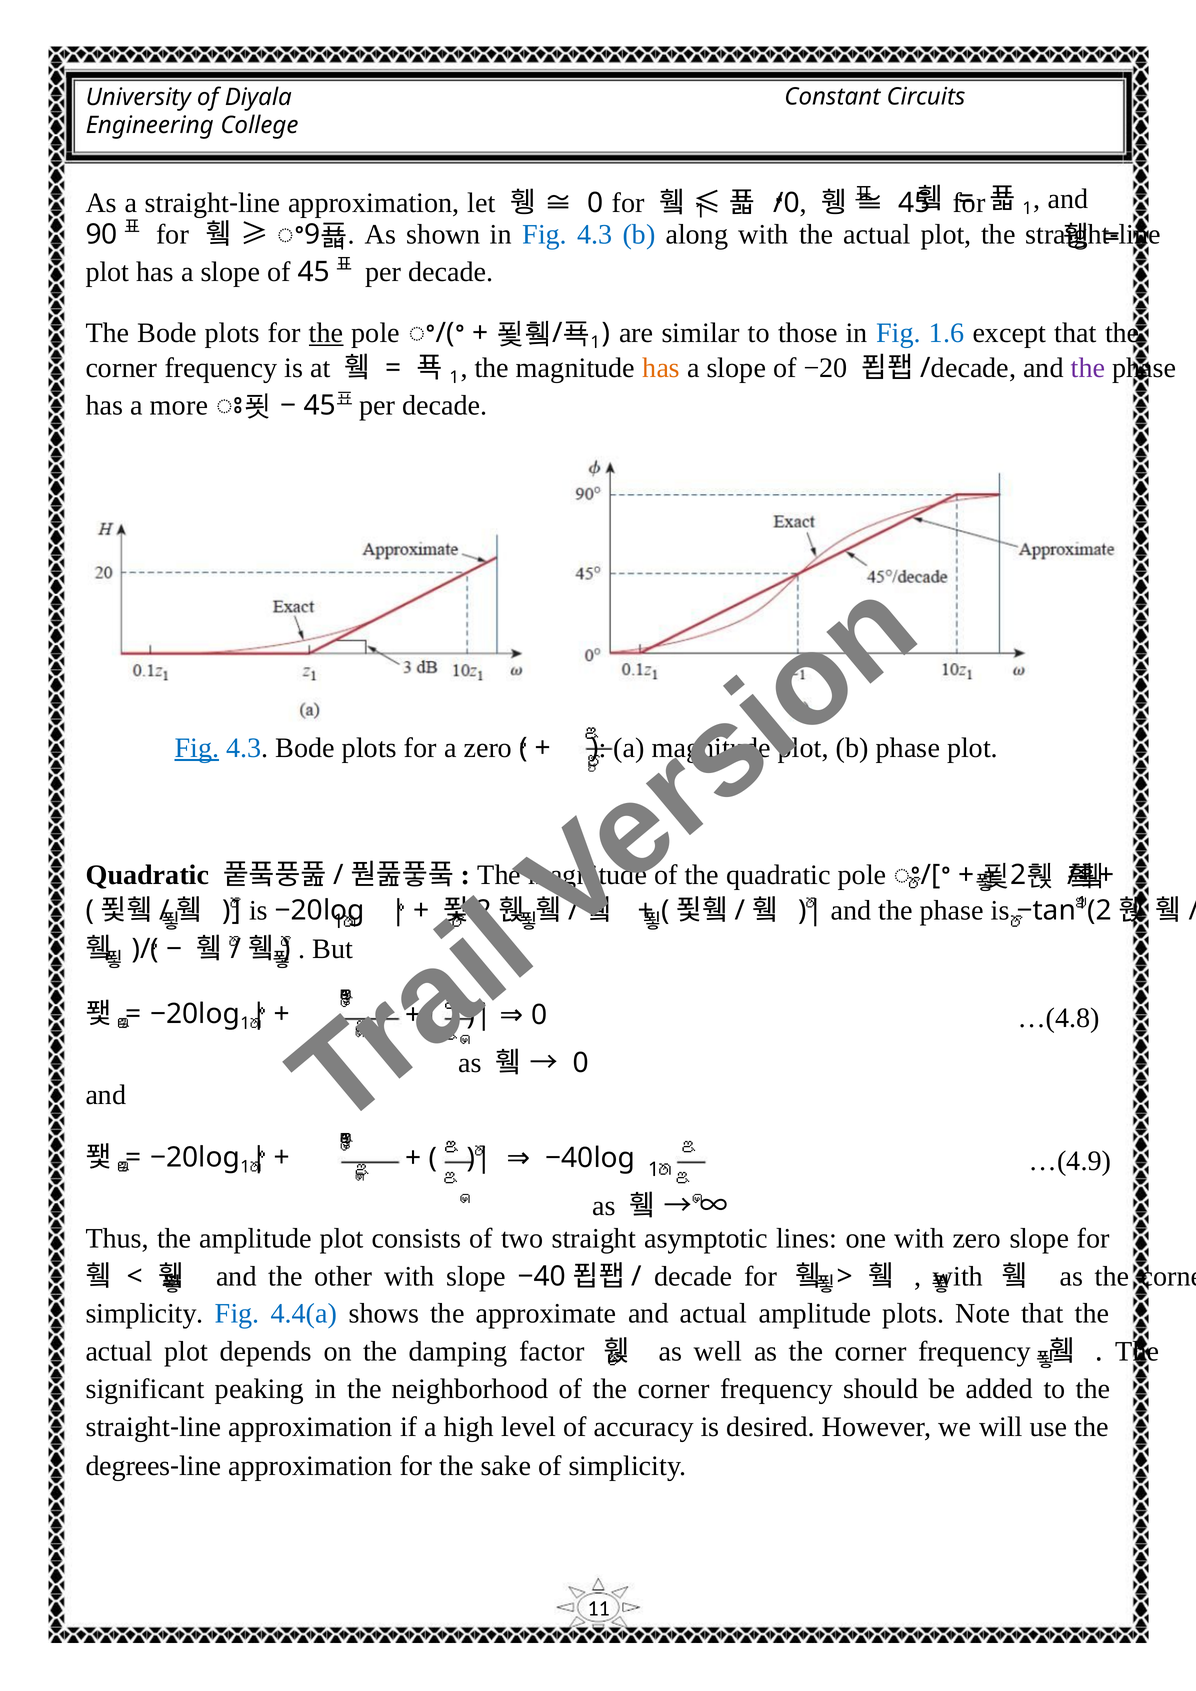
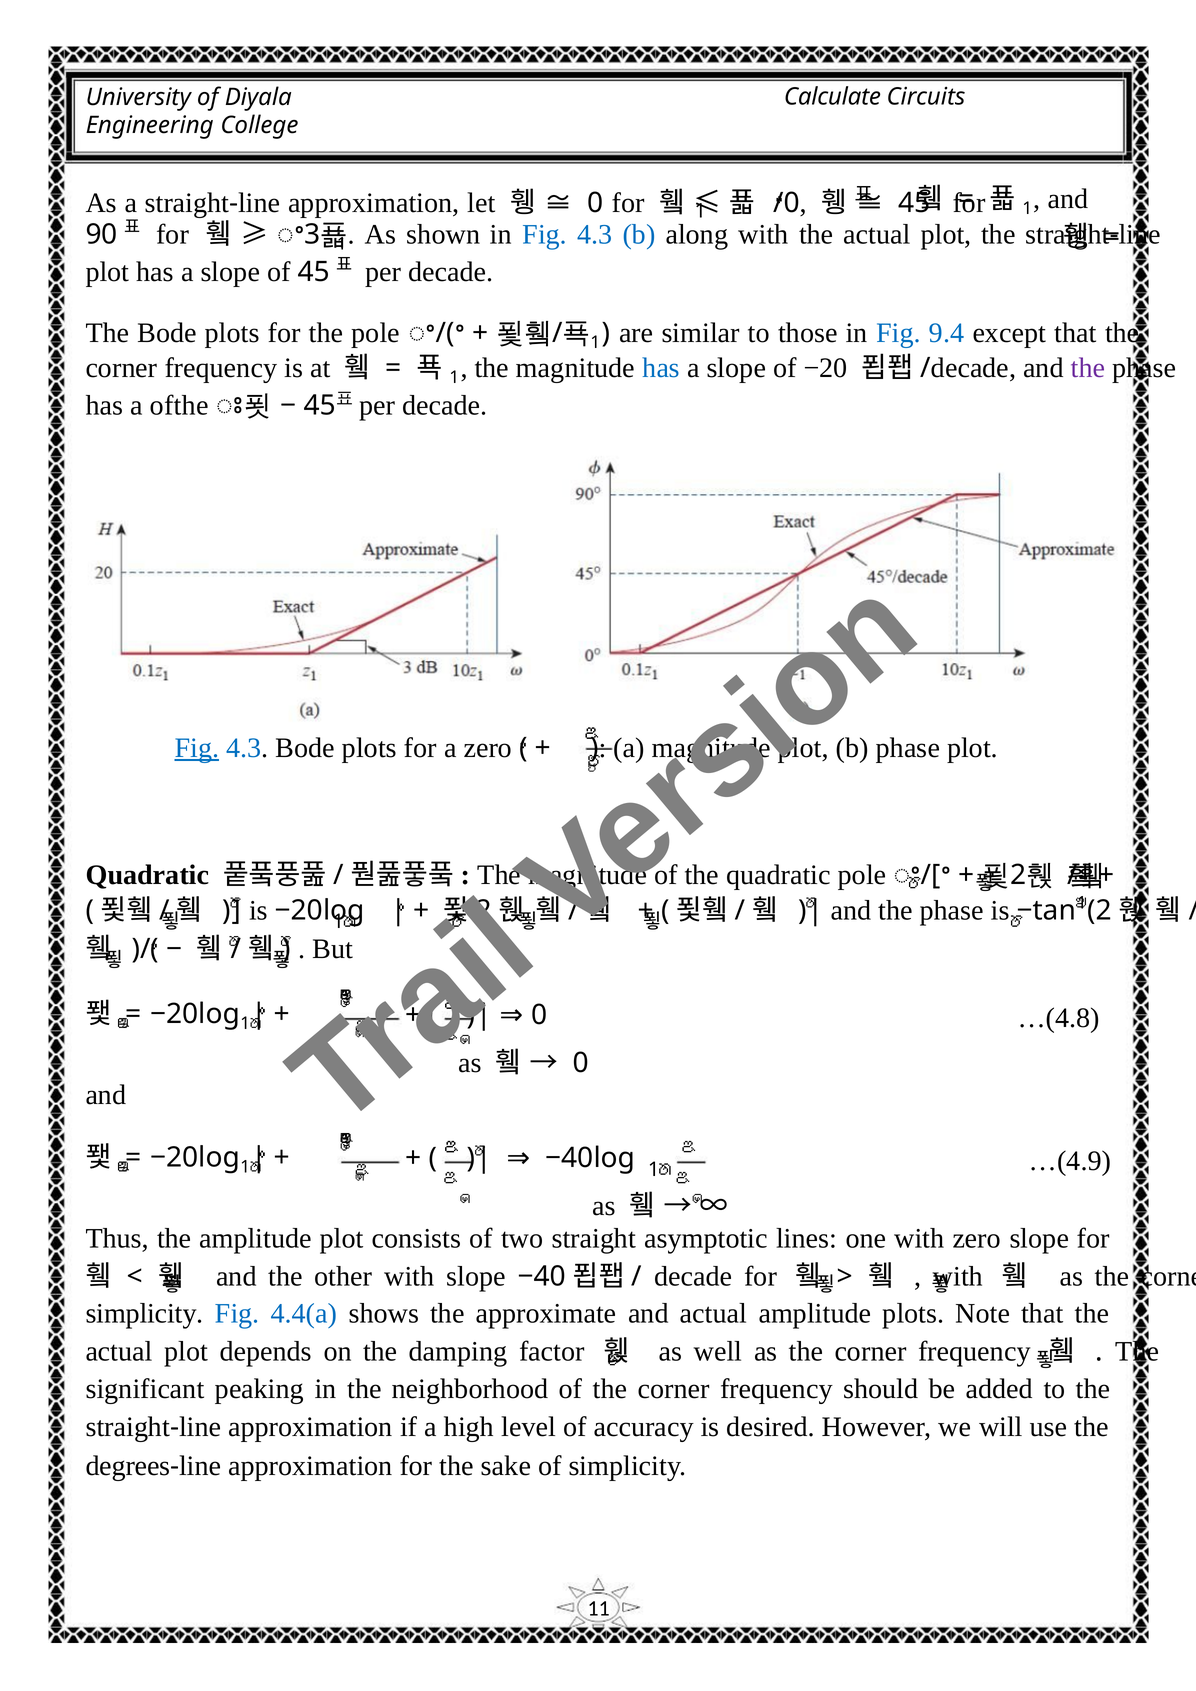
Constant: Constant -> Calculate (832, 97)
9: 9 -> 3 (312, 234)
the underline: present -> none (326, 333)
1.6: 1.6 -> 9.4 (947, 333)
has colour: orange -> blue (661, 368)
more: more -> ofthe (179, 405)
